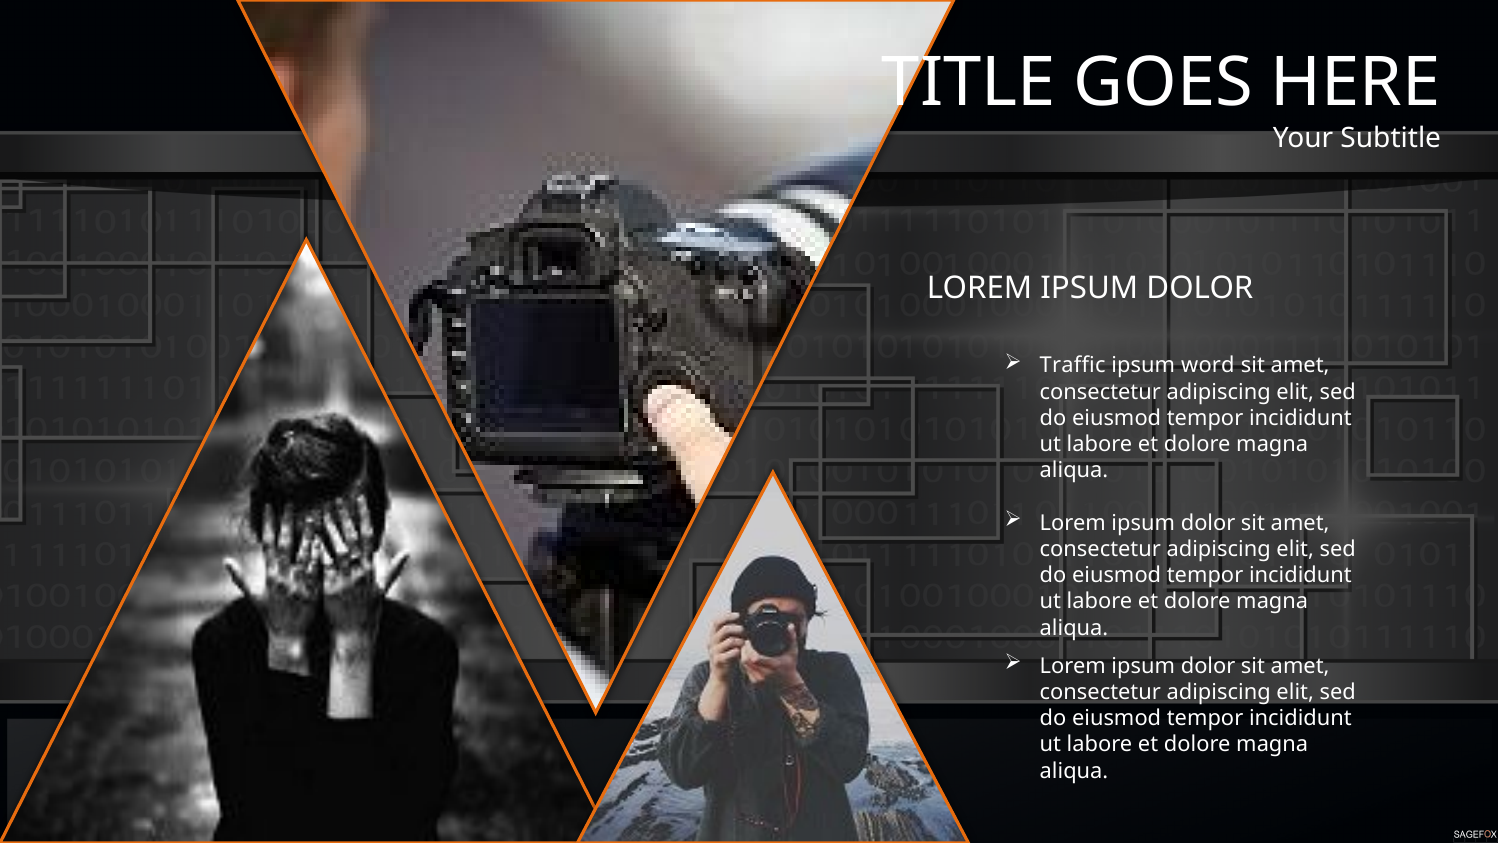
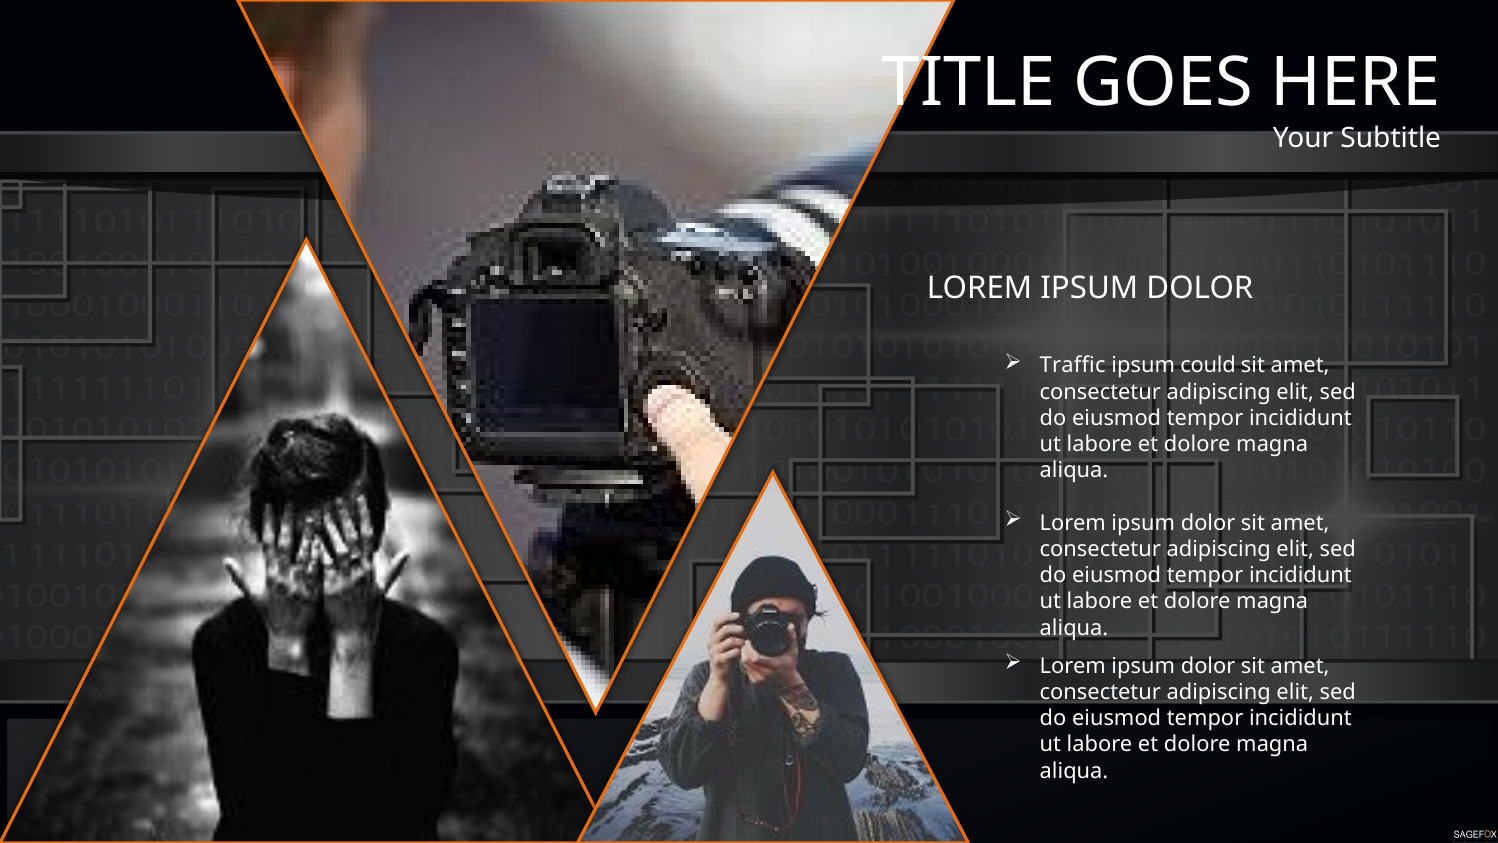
word: word -> could (1208, 365)
